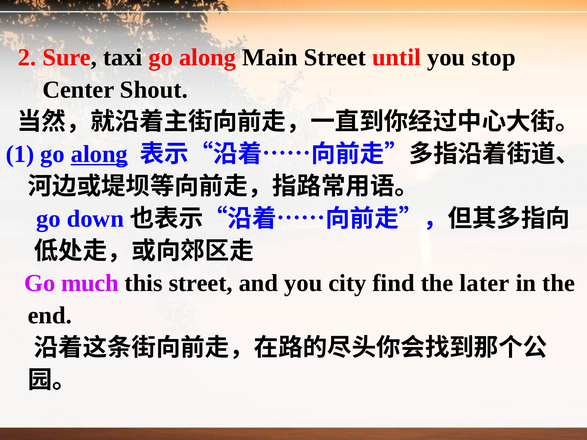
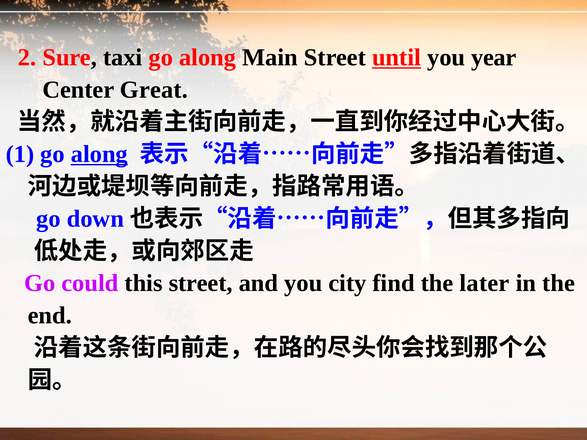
until underline: none -> present (396, 57)
stop: stop -> year (494, 57)
Shout: Shout -> Great (154, 90)
much: much -> could (90, 283)
